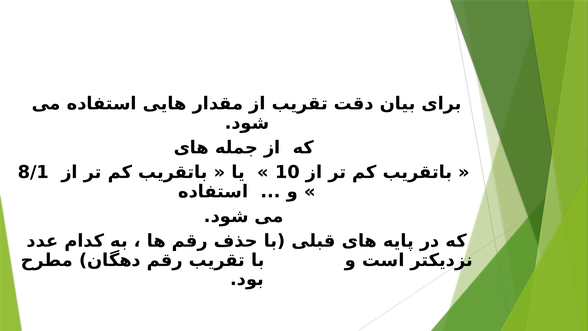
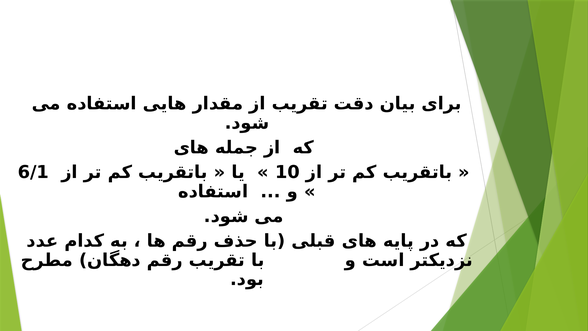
8/1: 8/1 -> 6/1 (33, 172)
